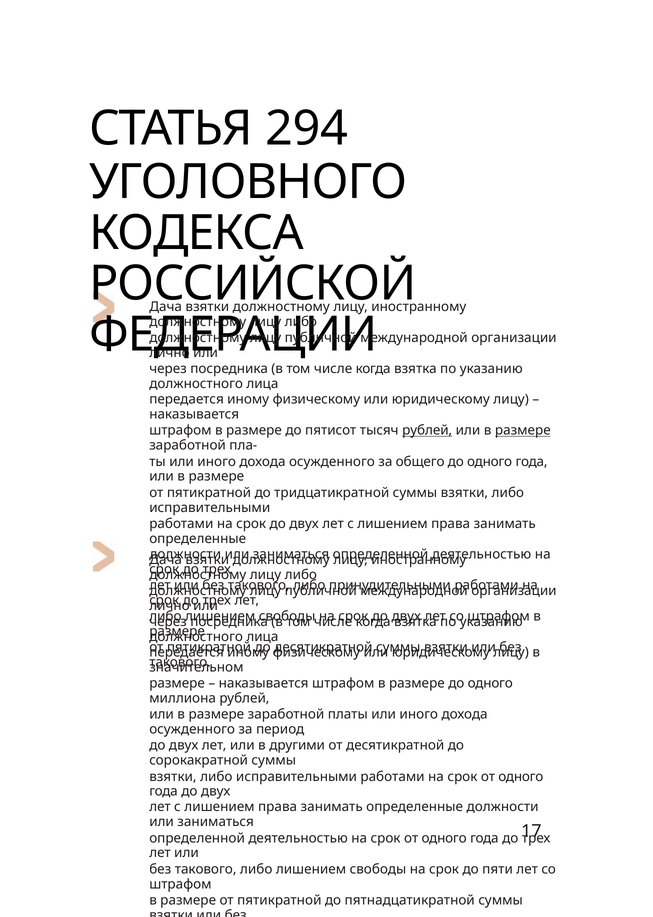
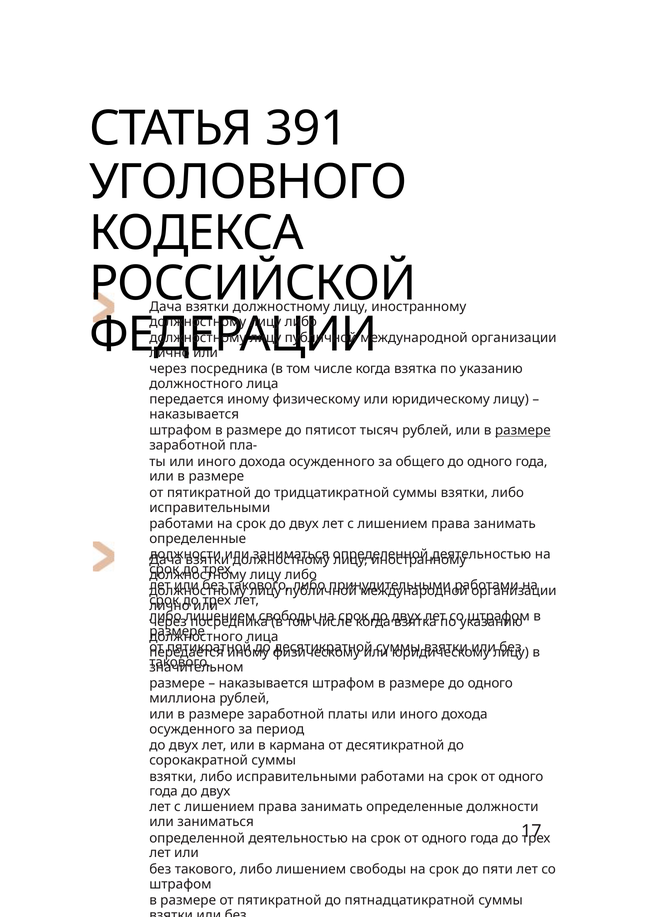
294: 294 -> 391 (307, 128)
рублей underline: present -> none (427, 430)
другими: другими -> кармана (297, 745)
